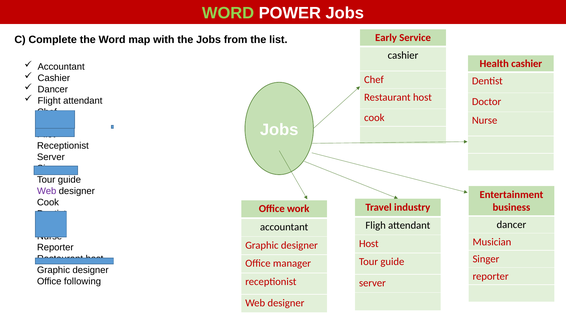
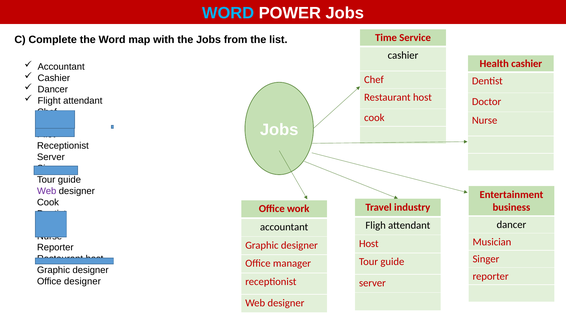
WORD colour: light green -> light blue (228, 13)
Early: Early -> Time (386, 38)
Office following: following -> designer (82, 282)
